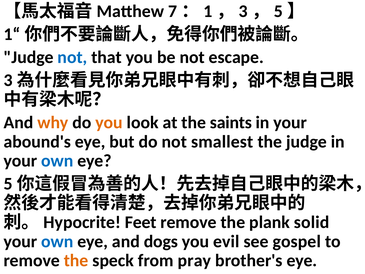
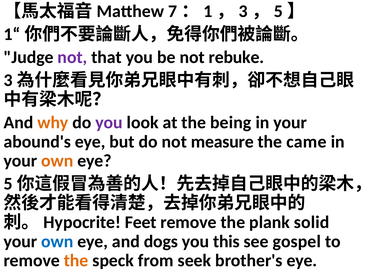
not colour: blue -> purple (72, 57)
escape: escape -> rebuke (236, 57)
you colour: orange -> purple (109, 122)
saints: saints -> being (231, 122)
smallest: smallest -> measure (222, 142)
the judge: judge -> came (306, 142)
own colour: blue -> orange (57, 161)
evil: evil -> this (226, 241)
pray: pray -> seek (194, 260)
